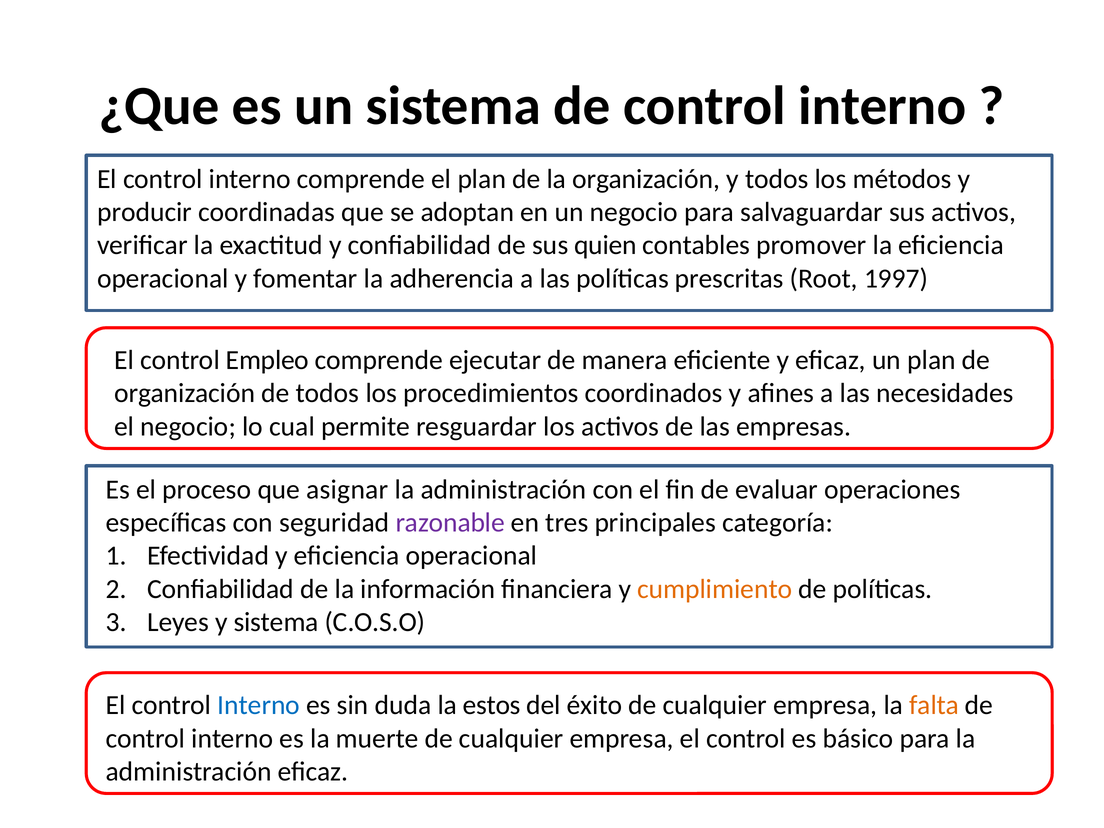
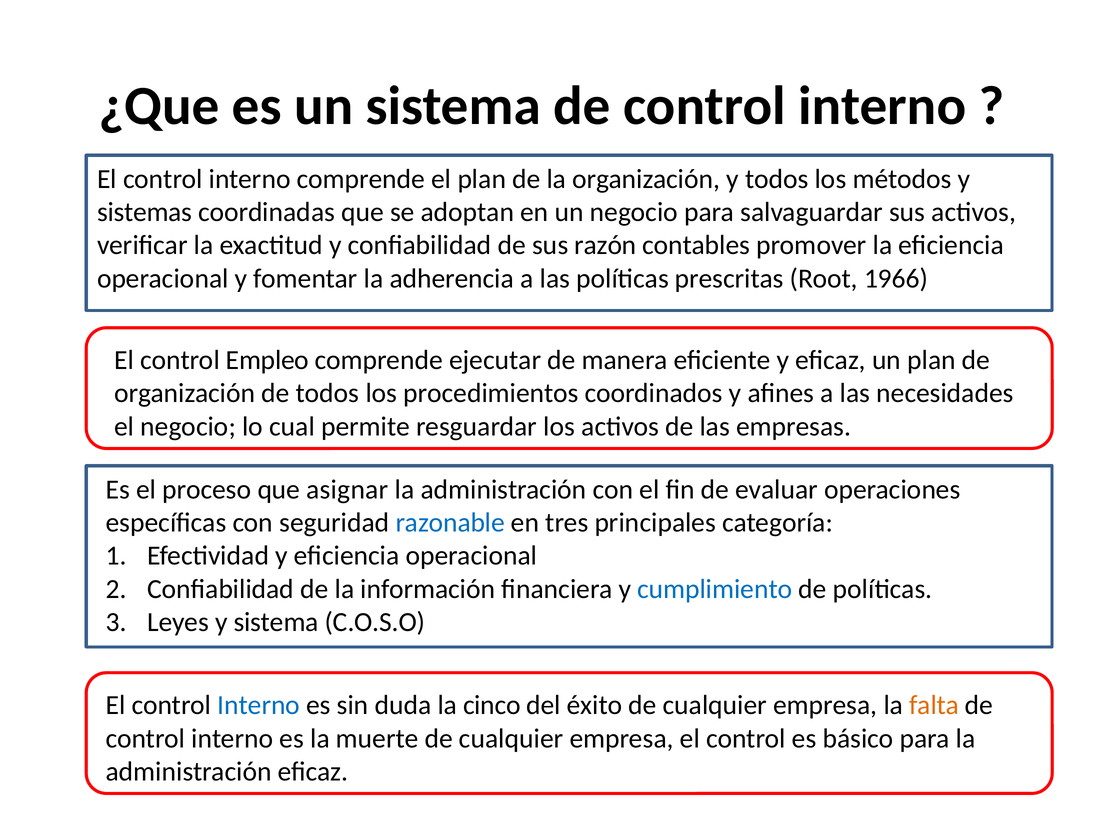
producir: producir -> sistemas (145, 212)
quien: quien -> razón (605, 245)
1997: 1997 -> 1966 (896, 278)
razonable colour: purple -> blue (450, 523)
cumplimiento colour: orange -> blue (715, 589)
estos: estos -> cinco (492, 705)
